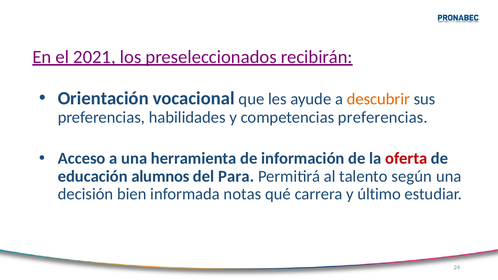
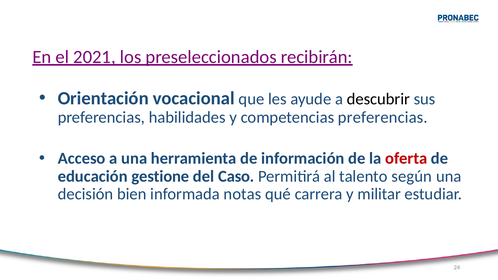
descubrir colour: orange -> black (378, 99)
alumnos: alumnos -> gestione (160, 176)
Para: Para -> Caso (236, 176)
último: último -> militar (379, 194)
